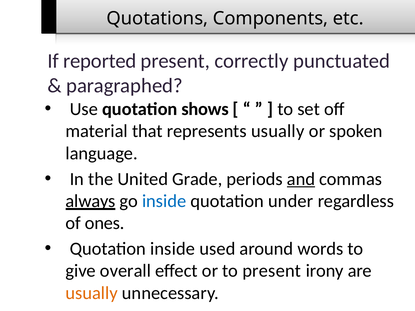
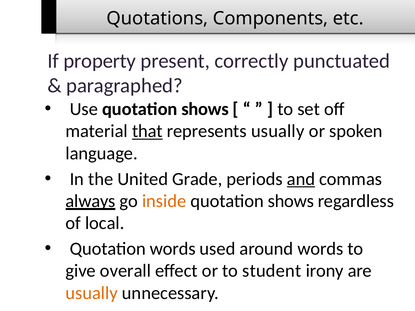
reported: reported -> property (100, 61)
that underline: none -> present (147, 131)
inside colour: blue -> orange (164, 201)
under: under -> shows (291, 201)
ones: ones -> local (105, 223)
Quotation inside: inside -> words (173, 249)
to present: present -> student (272, 271)
